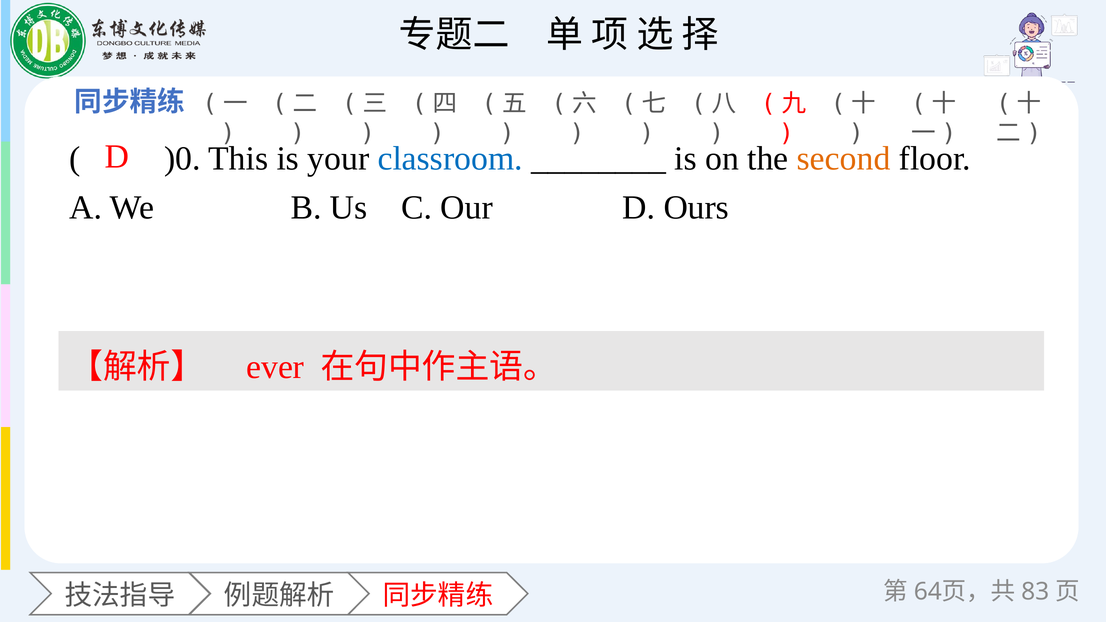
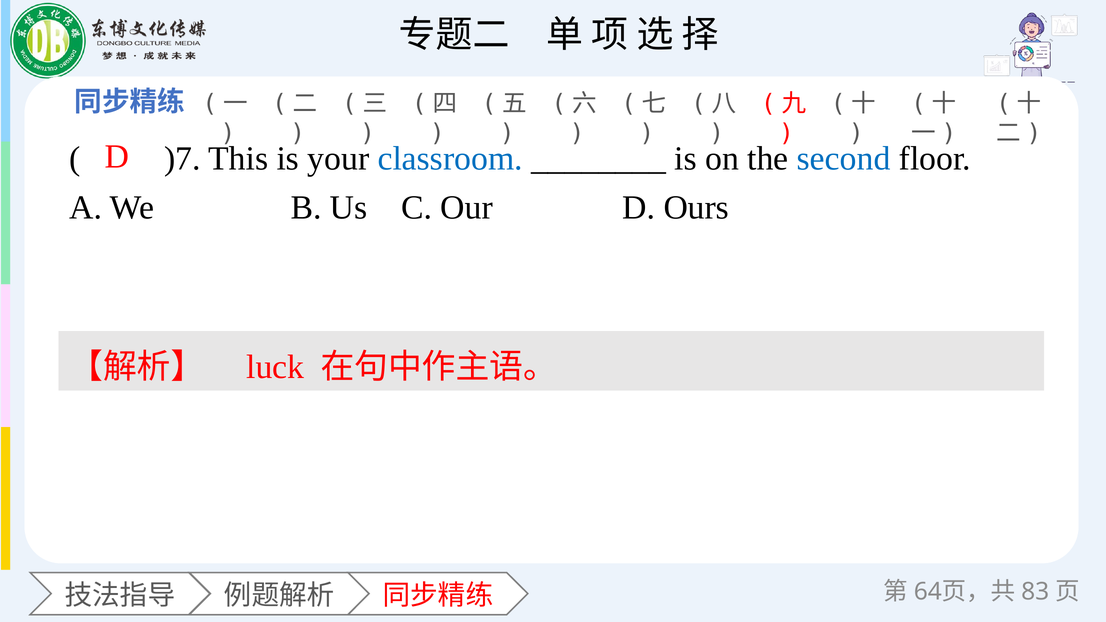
)0: )0 -> )7 (182, 159)
second colour: orange -> blue (844, 159)
ever: ever -> luck (275, 367)
